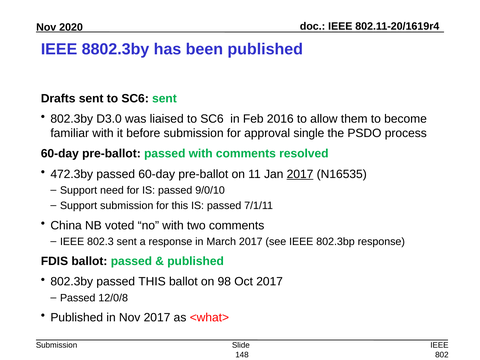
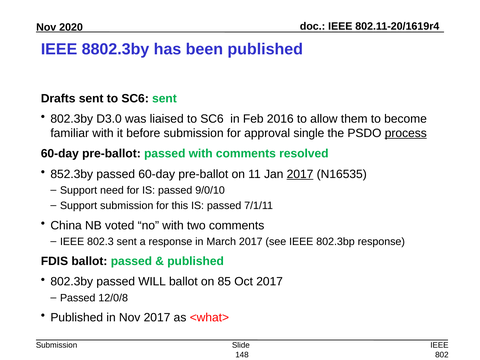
process underline: none -> present (406, 133)
472.3by: 472.3by -> 852.3by (72, 174)
passed THIS: THIS -> WILL (152, 282)
98: 98 -> 85 (224, 282)
